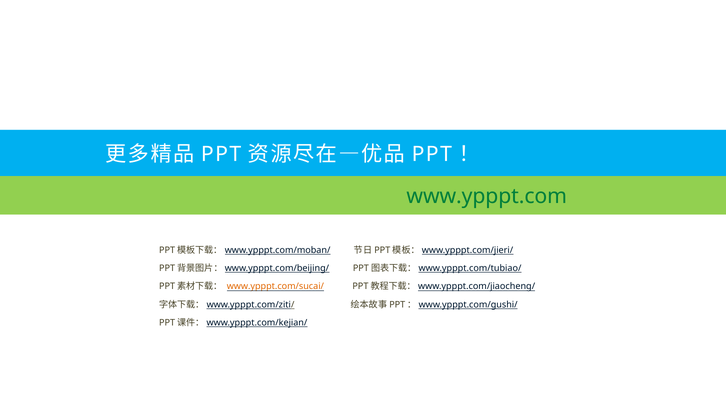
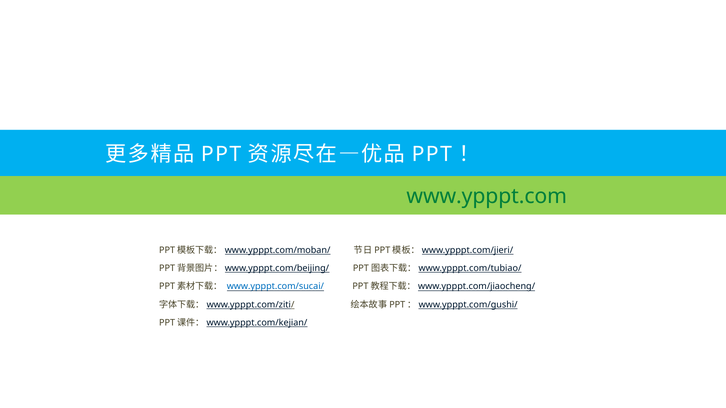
www.ypppt.com/sucai/ colour: orange -> blue (275, 287)
